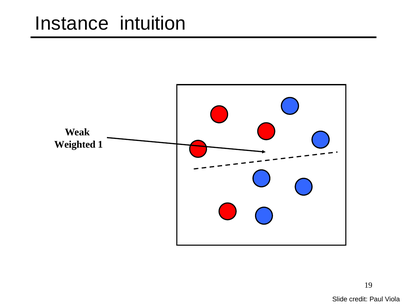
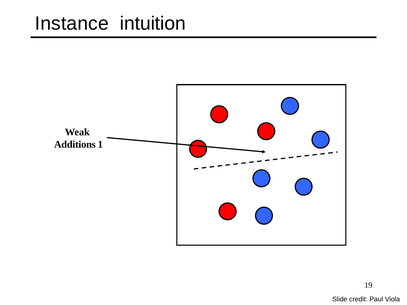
Weighted: Weighted -> Additions (75, 145)
